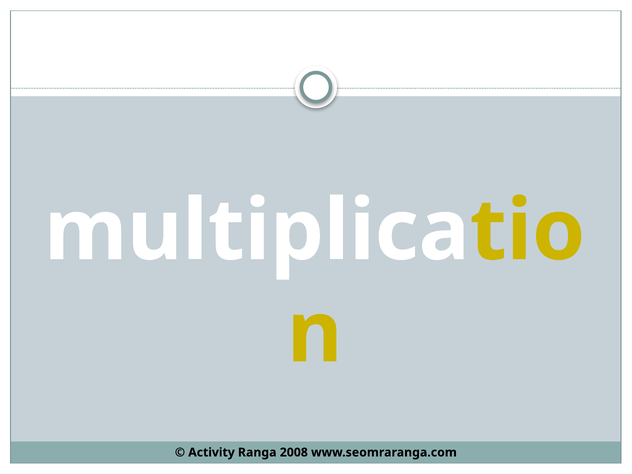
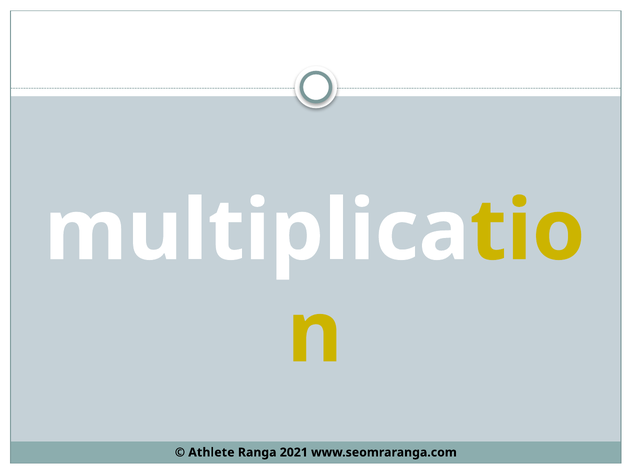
Activity: Activity -> Athlete (211, 452)
2008: 2008 -> 2021 (294, 452)
